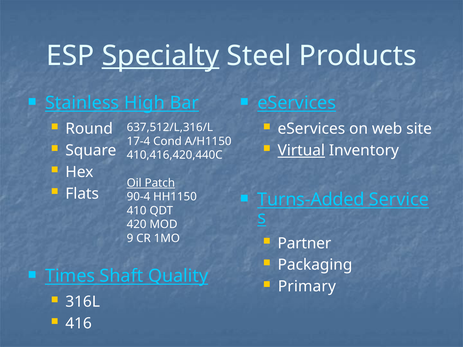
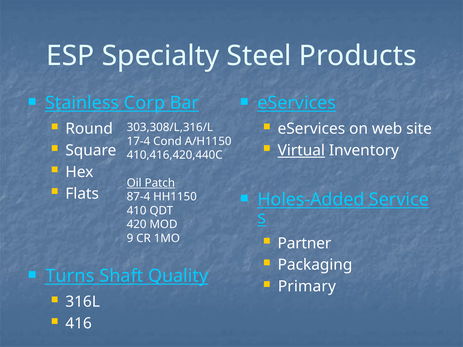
Specialty underline: present -> none (161, 56)
High: High -> Corp (145, 103)
637,512/L,316/L: 637,512/L,316/L -> 303,308/L,316/L (170, 127)
90-4: 90-4 -> 87-4 (138, 197)
Turns-Added: Turns-Added -> Holes-Added (311, 200)
Times: Times -> Turns (70, 276)
